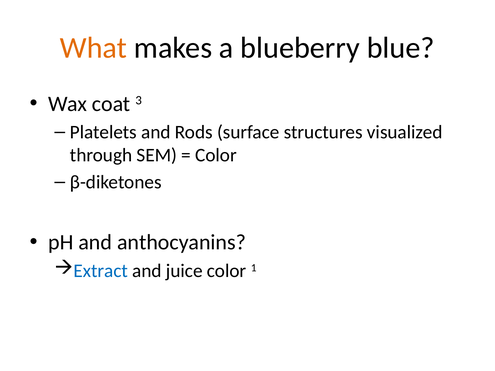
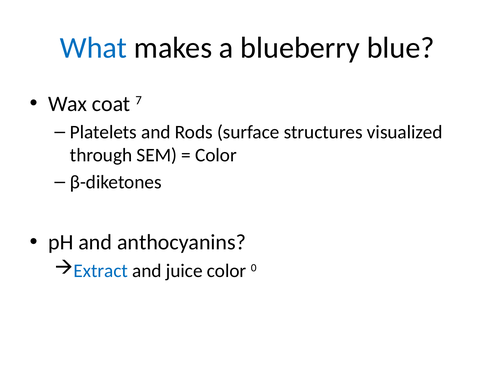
What colour: orange -> blue (94, 48)
3: 3 -> 7 (139, 100)
1: 1 -> 0 (254, 268)
